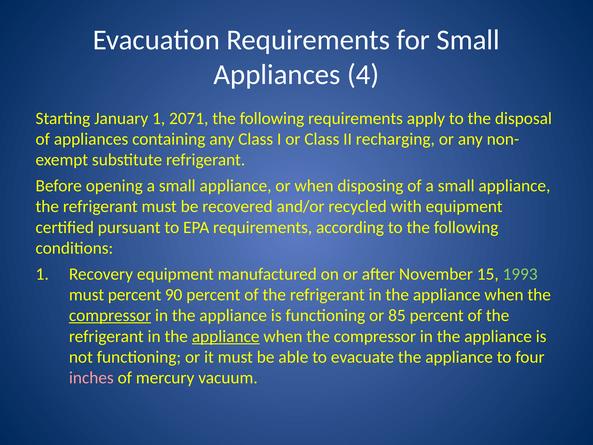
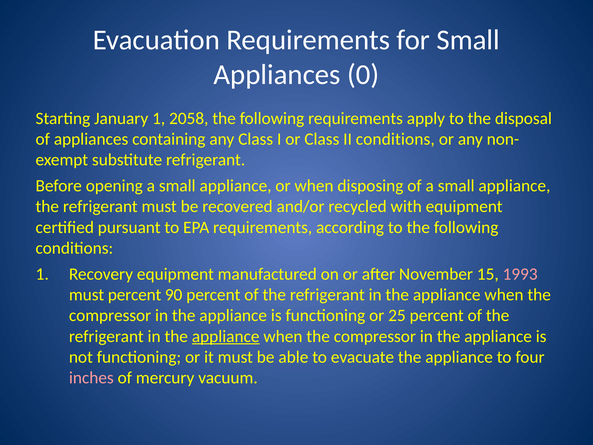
4: 4 -> 0 (363, 75)
2071: 2071 -> 2058 (189, 118)
II recharging: recharging -> conditions (395, 139)
1993 colour: light green -> pink (520, 274)
compressor underline: present -> none (110, 315)
85: 85 -> 25 (397, 315)
